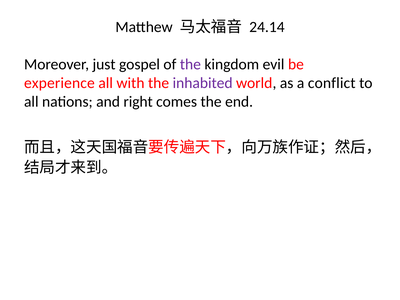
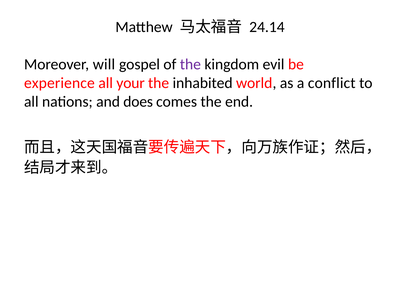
just: just -> will (104, 64)
with: with -> your (131, 83)
inhabited colour: purple -> black (203, 83)
right: right -> does (138, 102)
